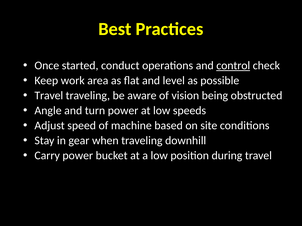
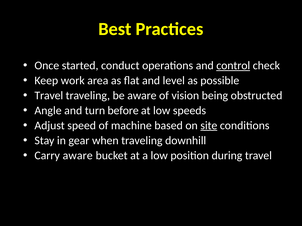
turn power: power -> before (123, 111)
site underline: none -> present (209, 126)
Carry power: power -> aware (78, 156)
